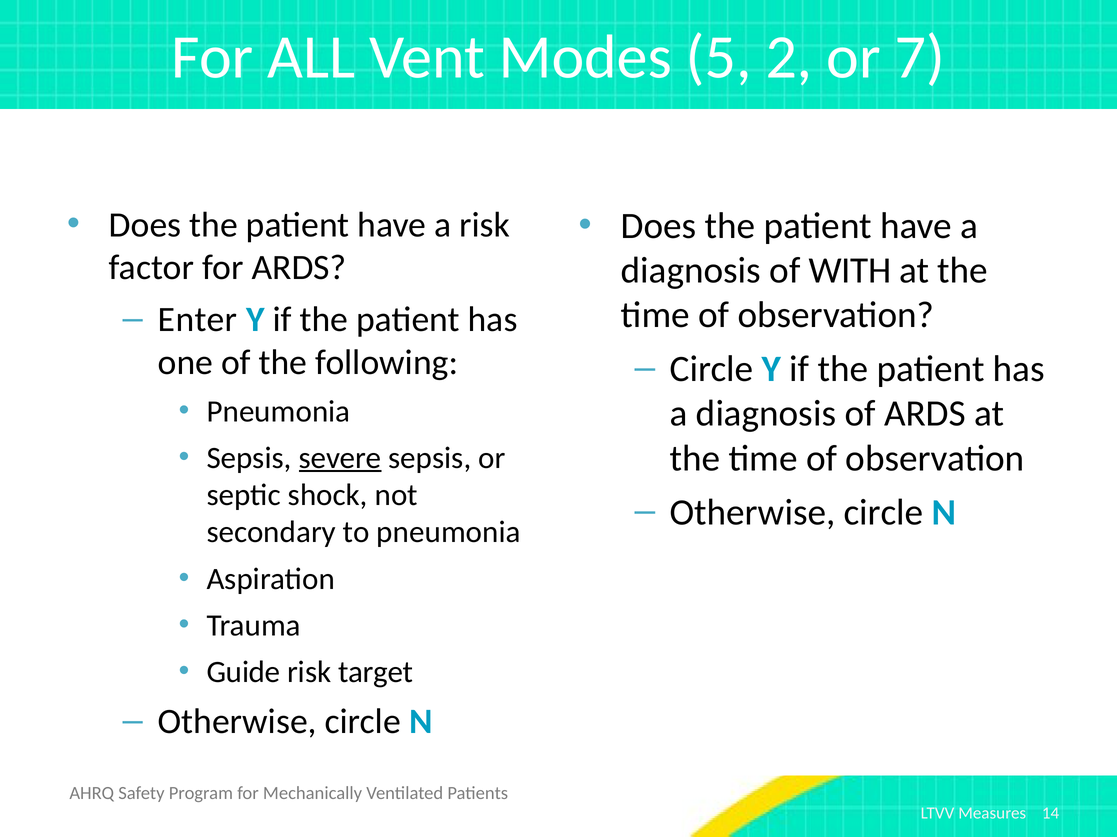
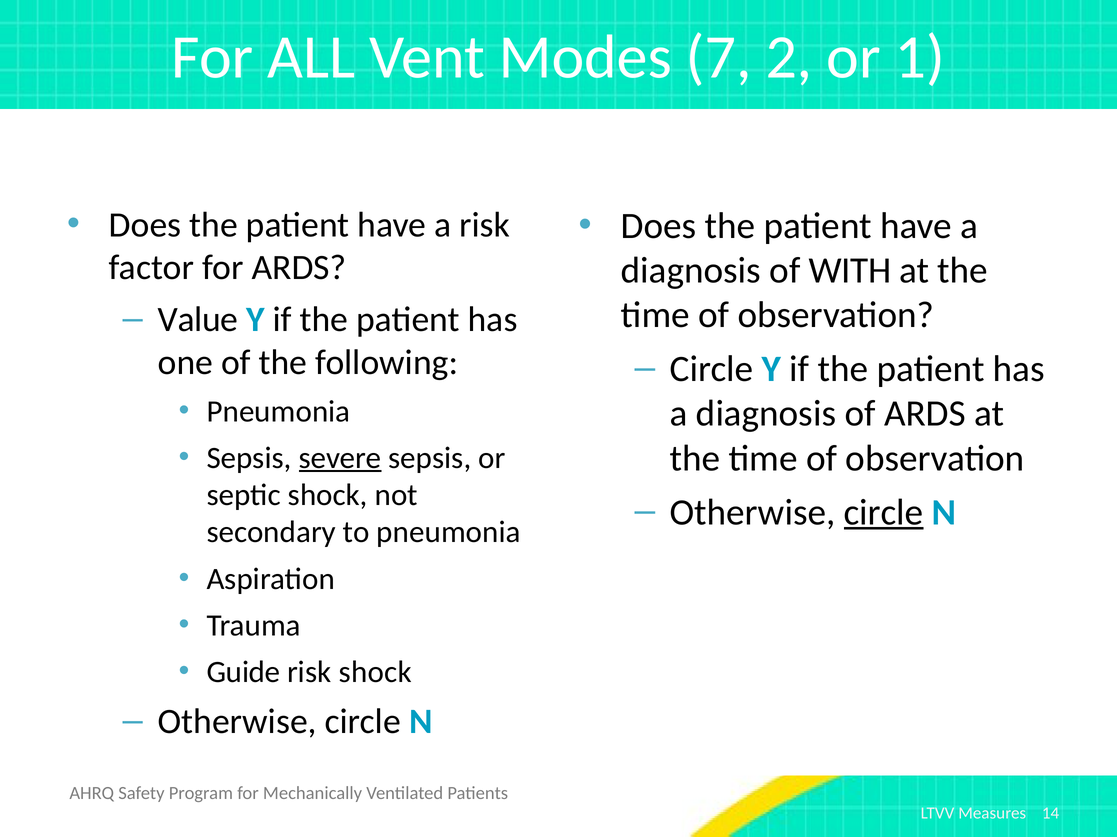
5: 5 -> 7 (719, 57)
7: 7 -> 1 (920, 57)
Enter: Enter -> Value (198, 320)
circle underline: none -> present (884, 513)
risk target: target -> shock (375, 672)
